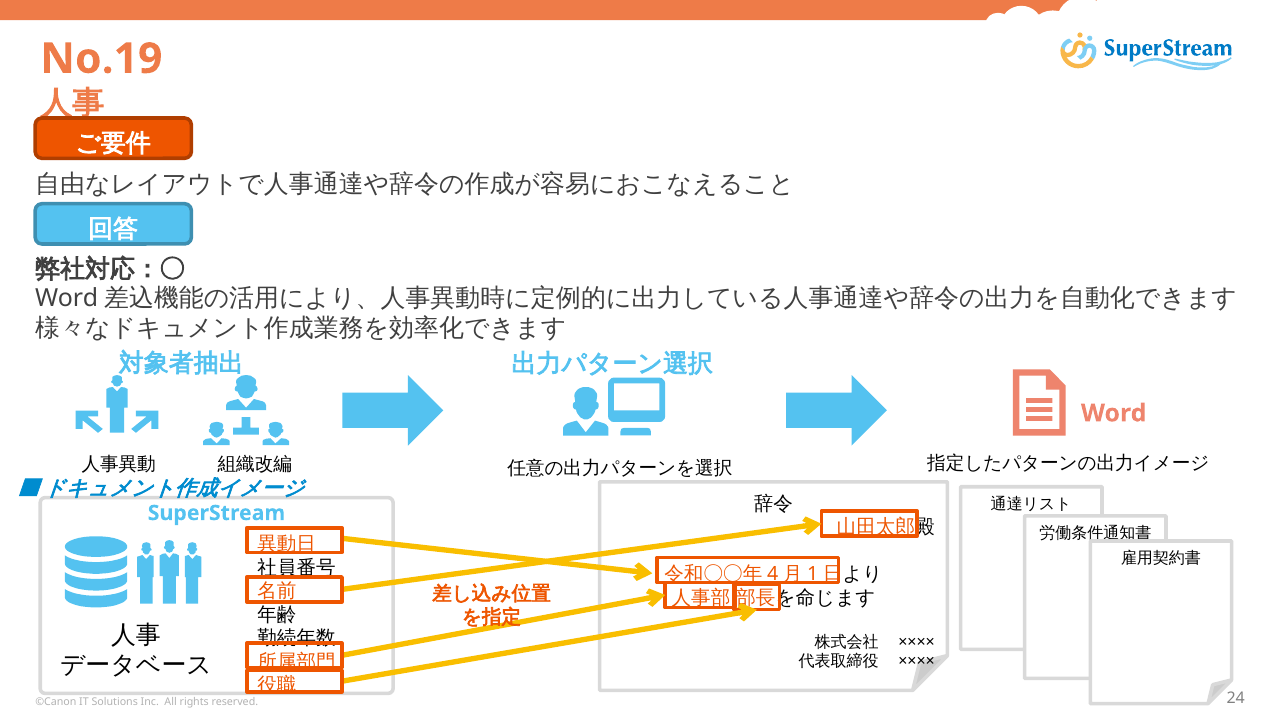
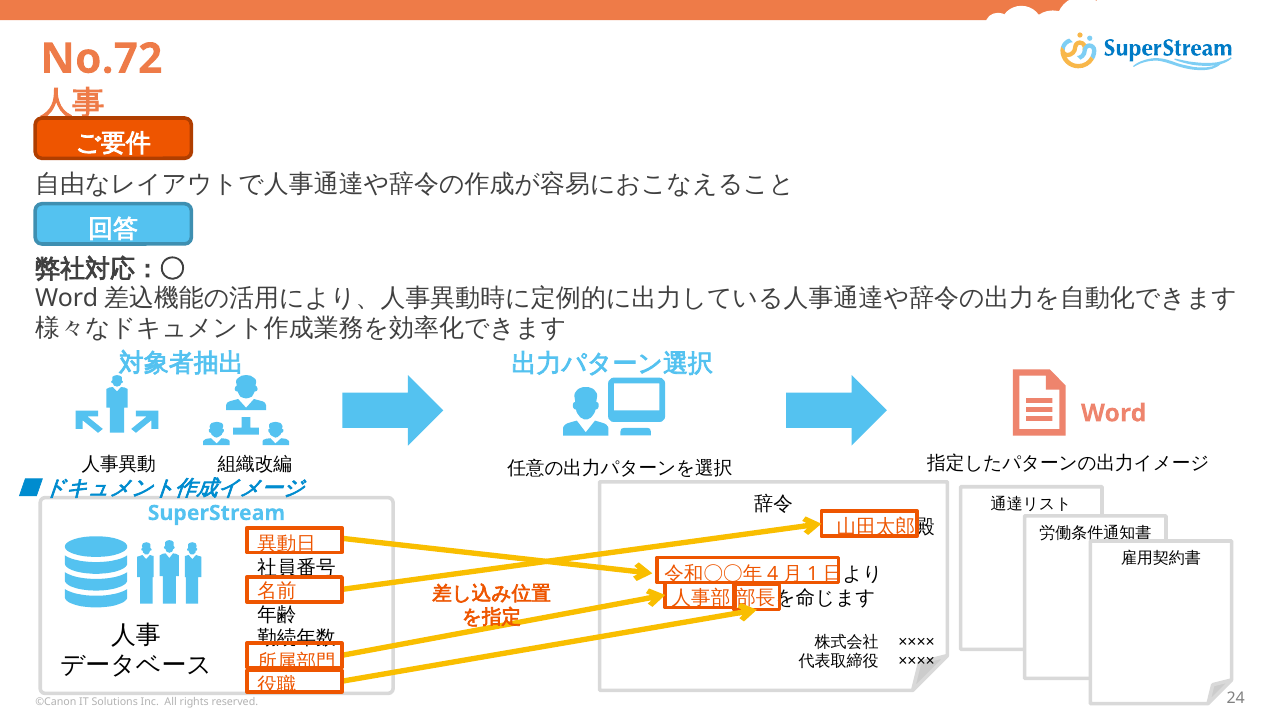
No.19: No.19 -> No.72 (101, 59)
